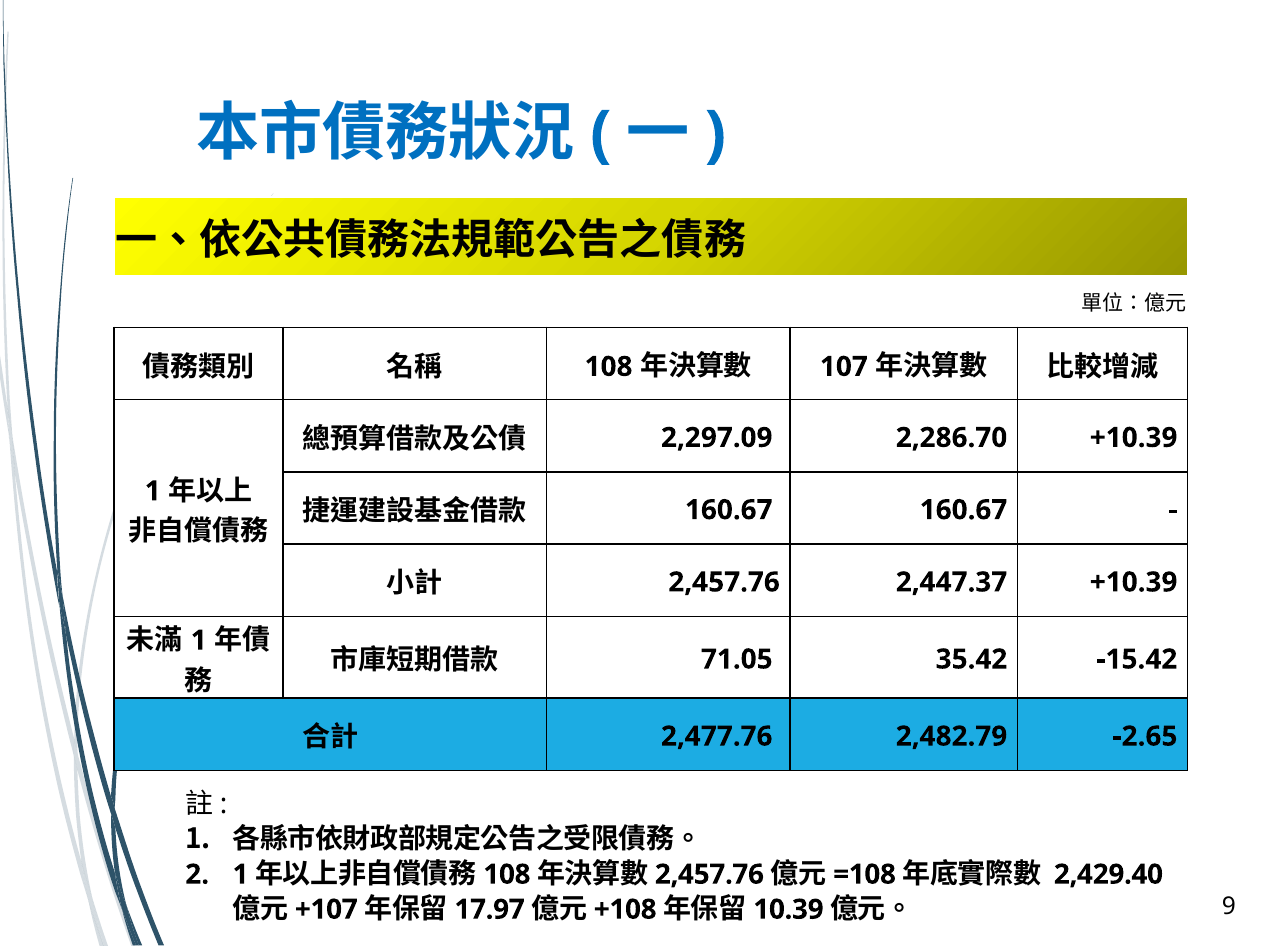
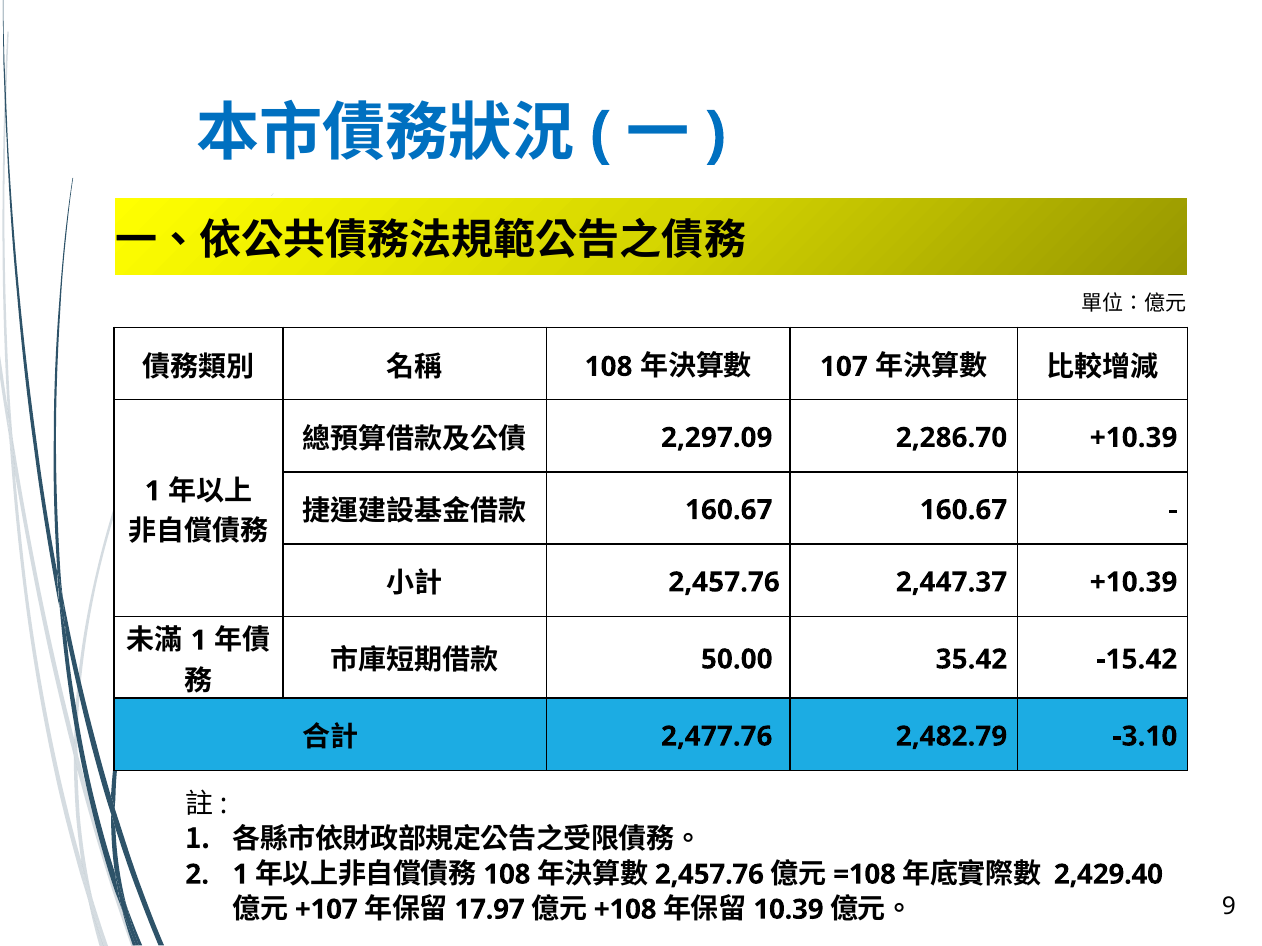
71.05: 71.05 -> 50.00 (737, 660)
-2.65: -2.65 -> -3.10 (1145, 737)
